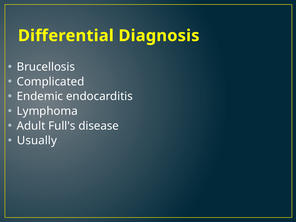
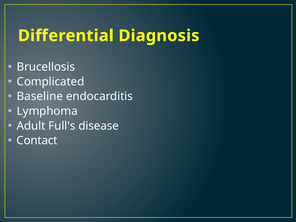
Endemic: Endemic -> Baseline (40, 96)
Usually: Usually -> Contact (37, 141)
